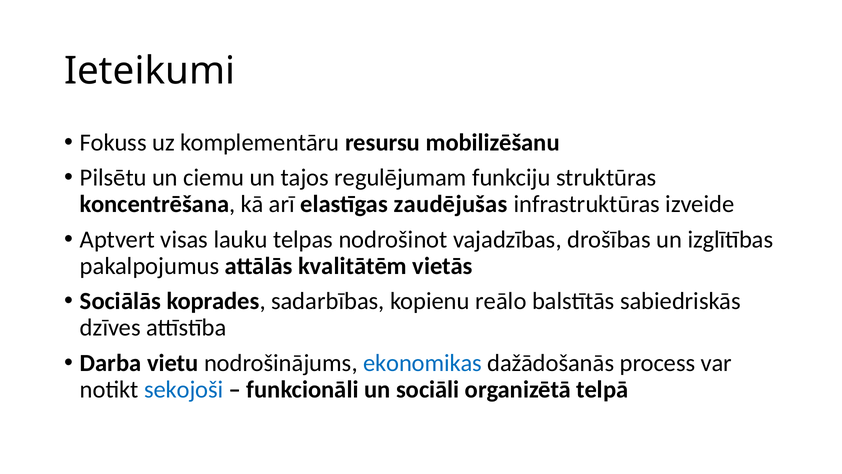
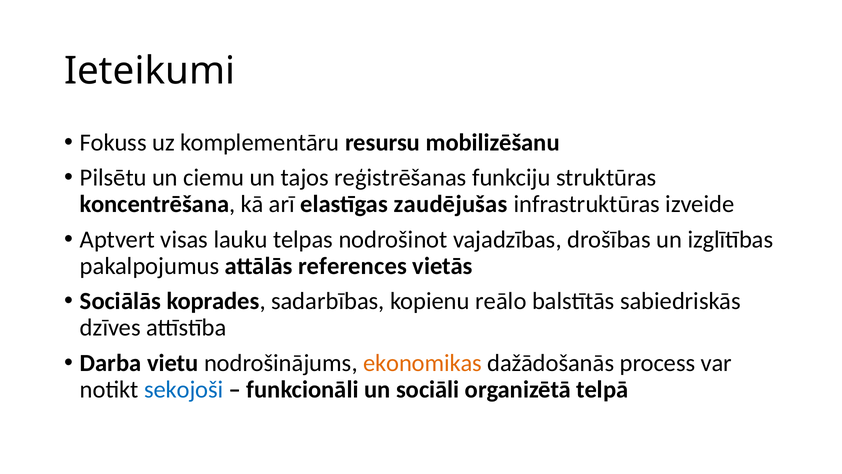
regulējumam: regulējumam -> reģistrēšanas (400, 178)
kvalitātēm: kvalitātēm -> references (352, 266)
ekonomikas colour: blue -> orange (423, 363)
